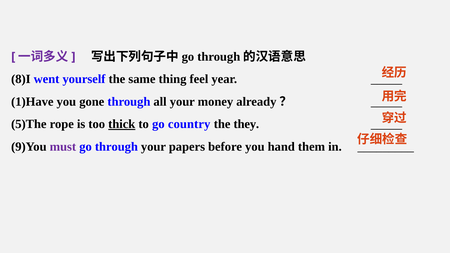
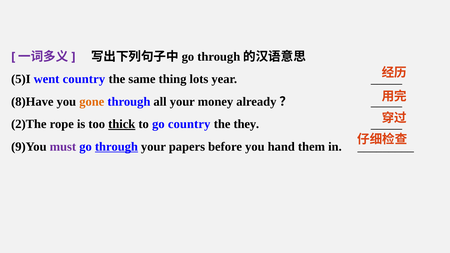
8)I: 8)I -> 5)I (21, 79)
went yourself: yourself -> country (84, 79)
feel: feel -> lots (199, 79)
1)Have: 1)Have -> 8)Have (32, 102)
gone colour: black -> orange (92, 102)
5)The: 5)The -> 2)The (29, 124)
through underline: none -> present (116, 147)
